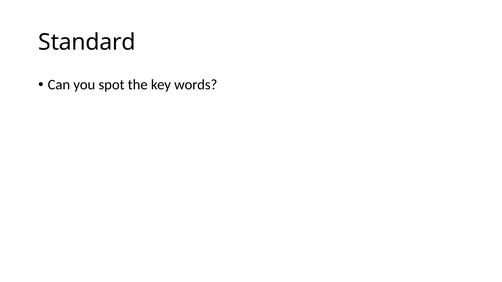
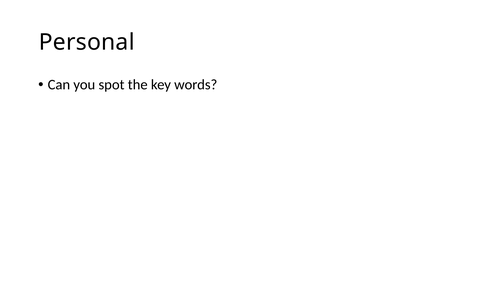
Standard: Standard -> Personal (87, 42)
